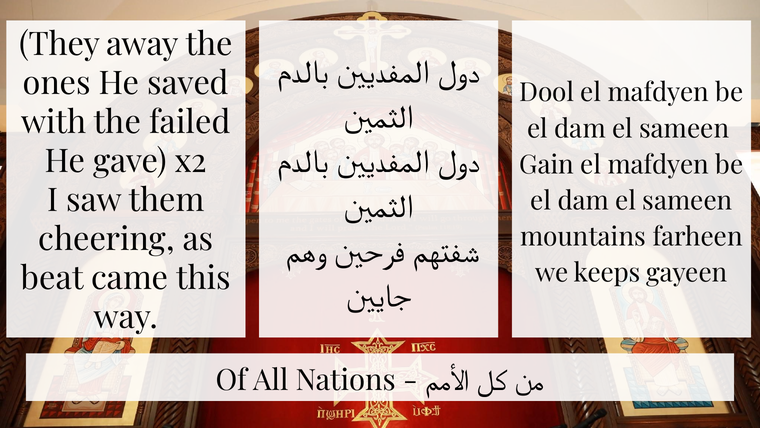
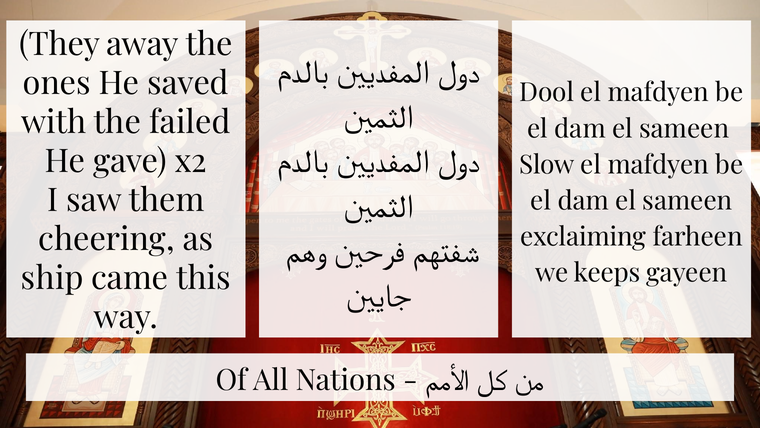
Gain: Gain -> Slow (547, 165)
mountains: mountains -> exclaiming (583, 237)
beat: beat -> ship (52, 278)
